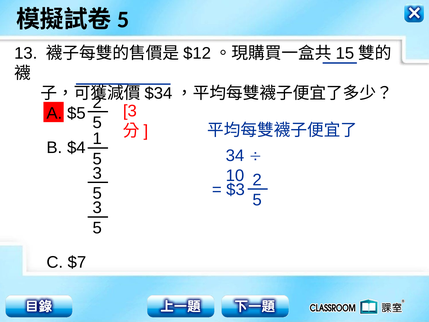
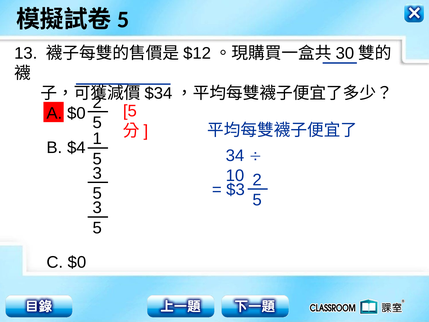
15: 15 -> 30 (345, 53)
3: 3 -> 5 (130, 111)
$5: $5 -> $0 (76, 113)
C $7: $7 -> $0 (77, 262)
